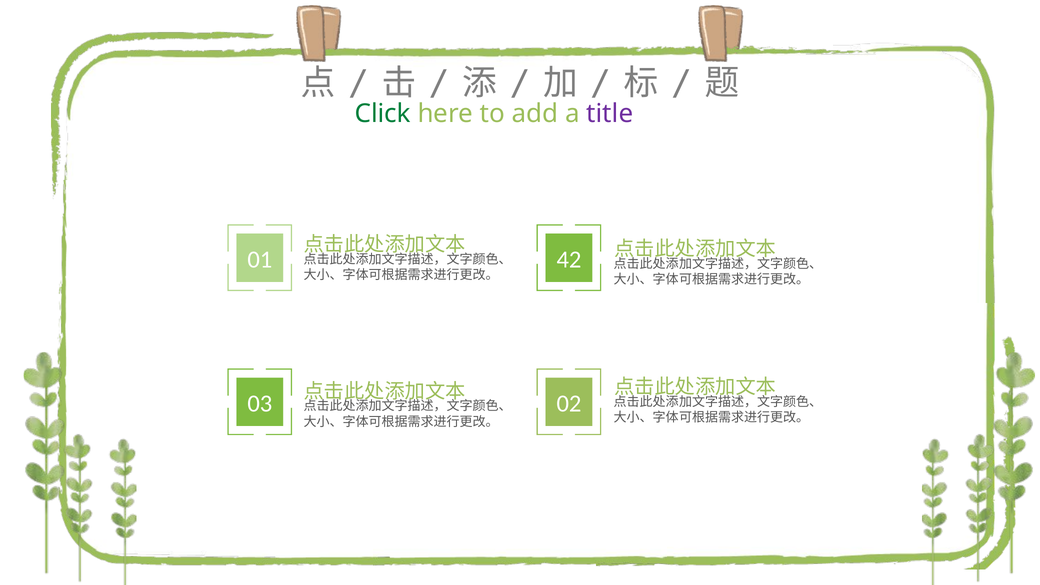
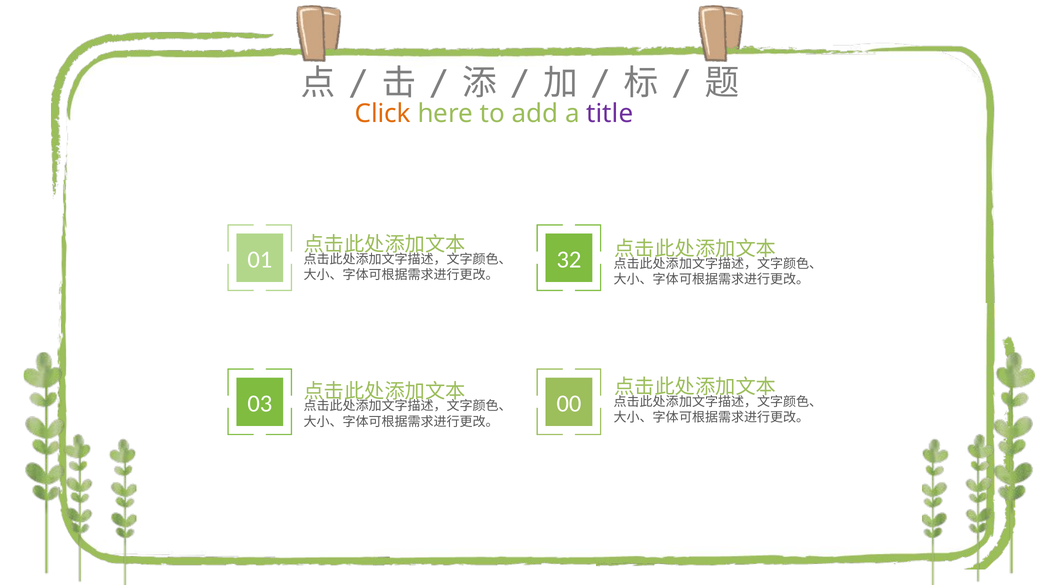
Click colour: green -> orange (383, 114)
42: 42 -> 32 (569, 259)
02: 02 -> 00 (569, 404)
